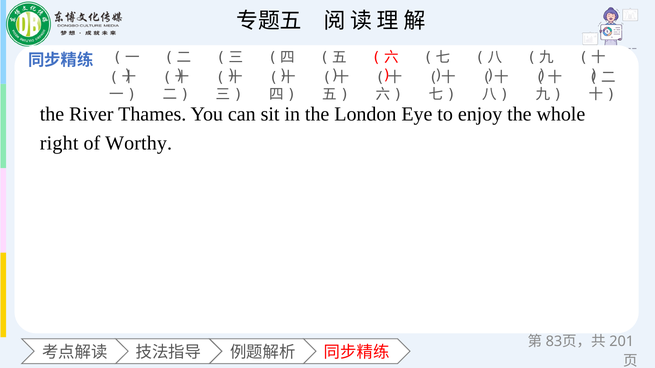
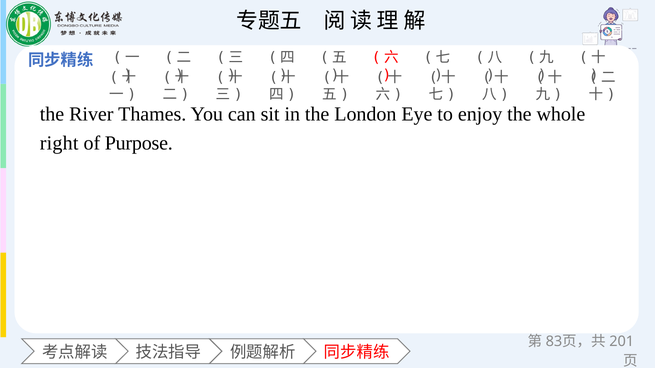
Worthy: Worthy -> Purpose (139, 143)
